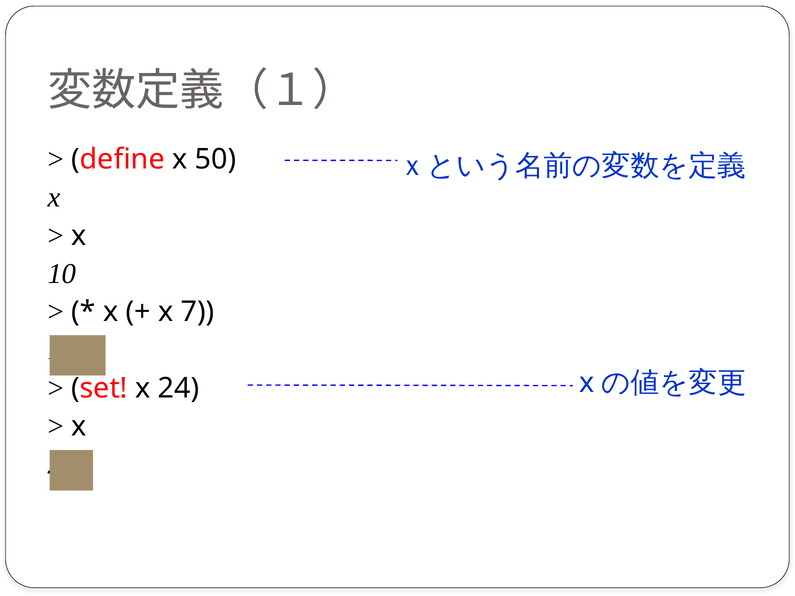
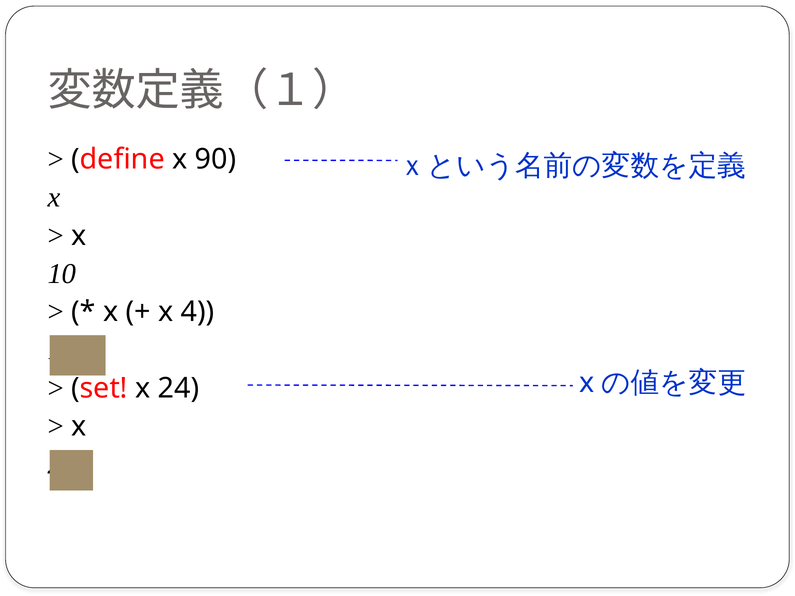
50: 50 -> 90 (216, 159)
7: 7 -> 4 (198, 312)
